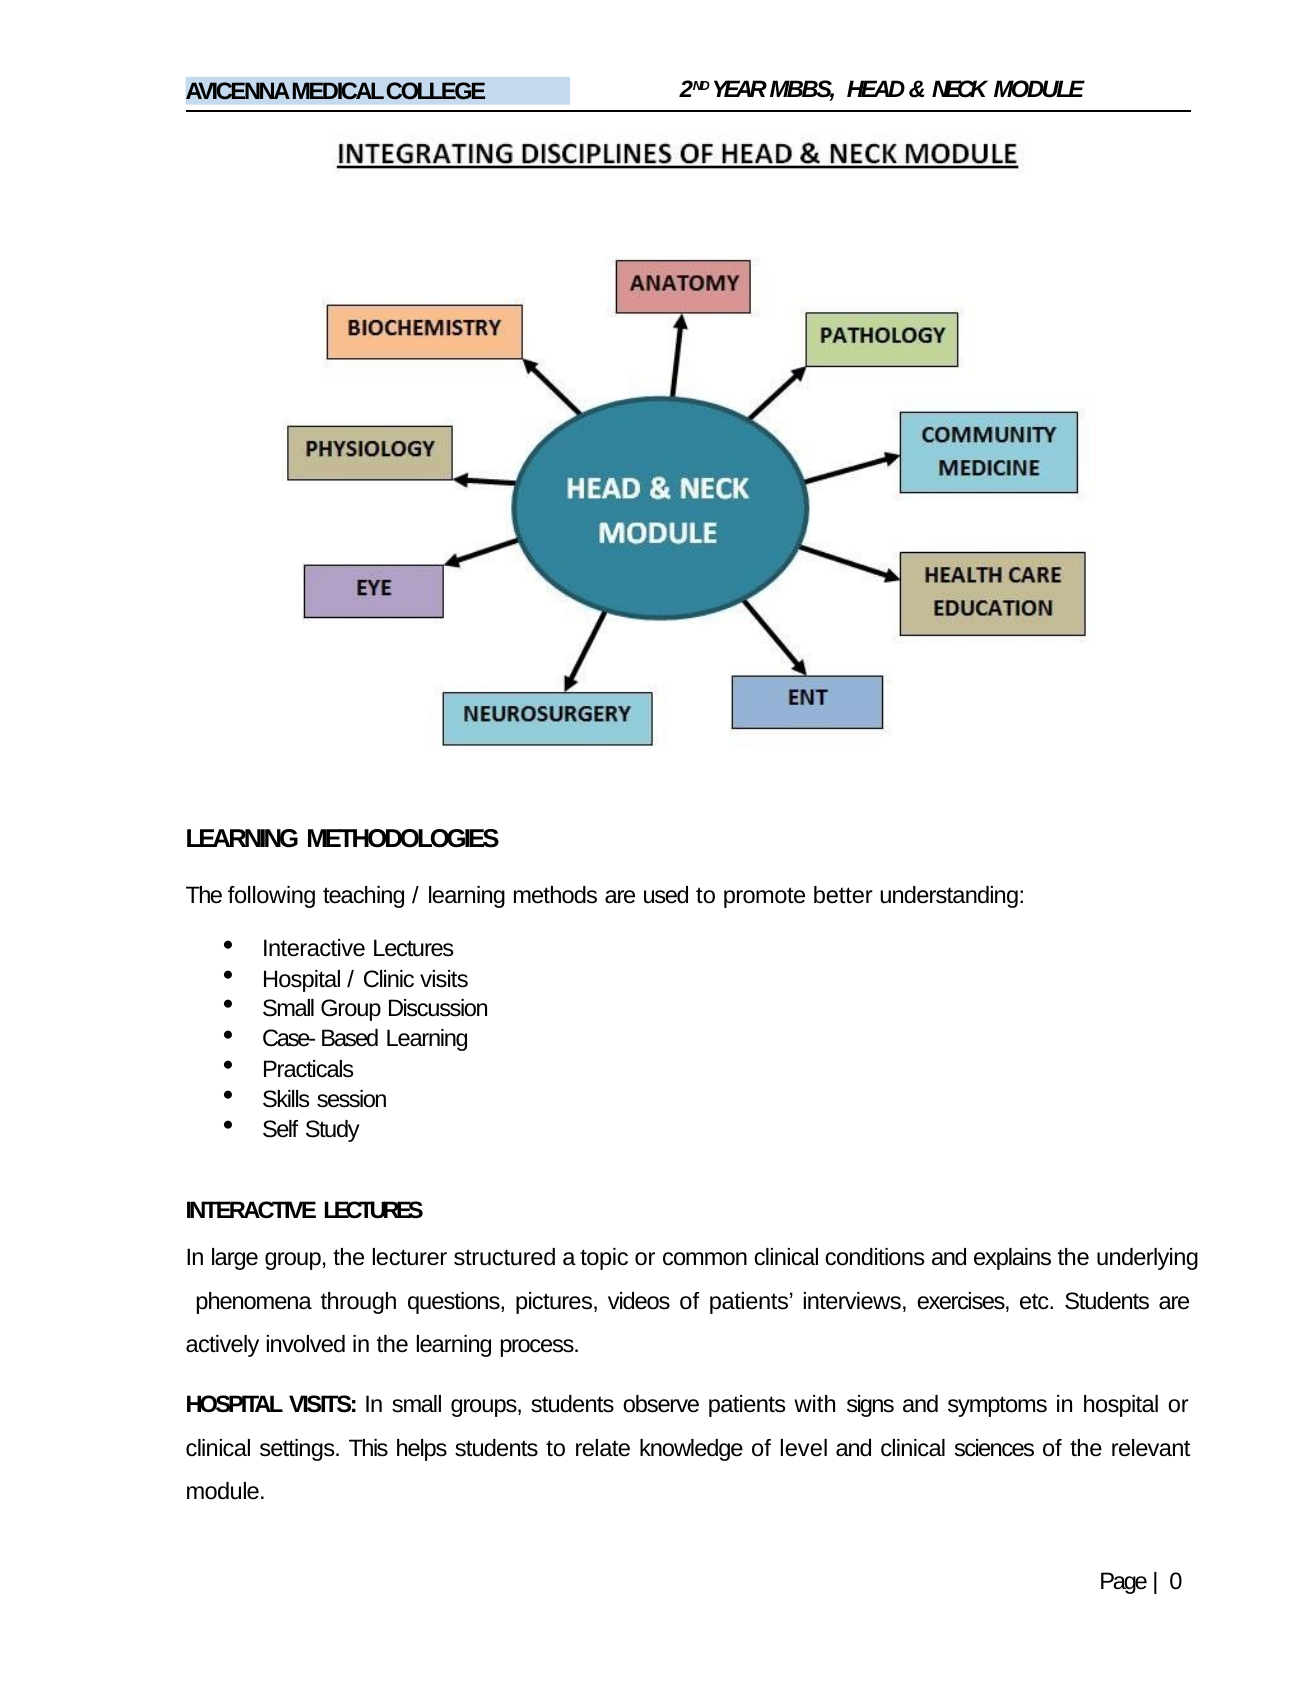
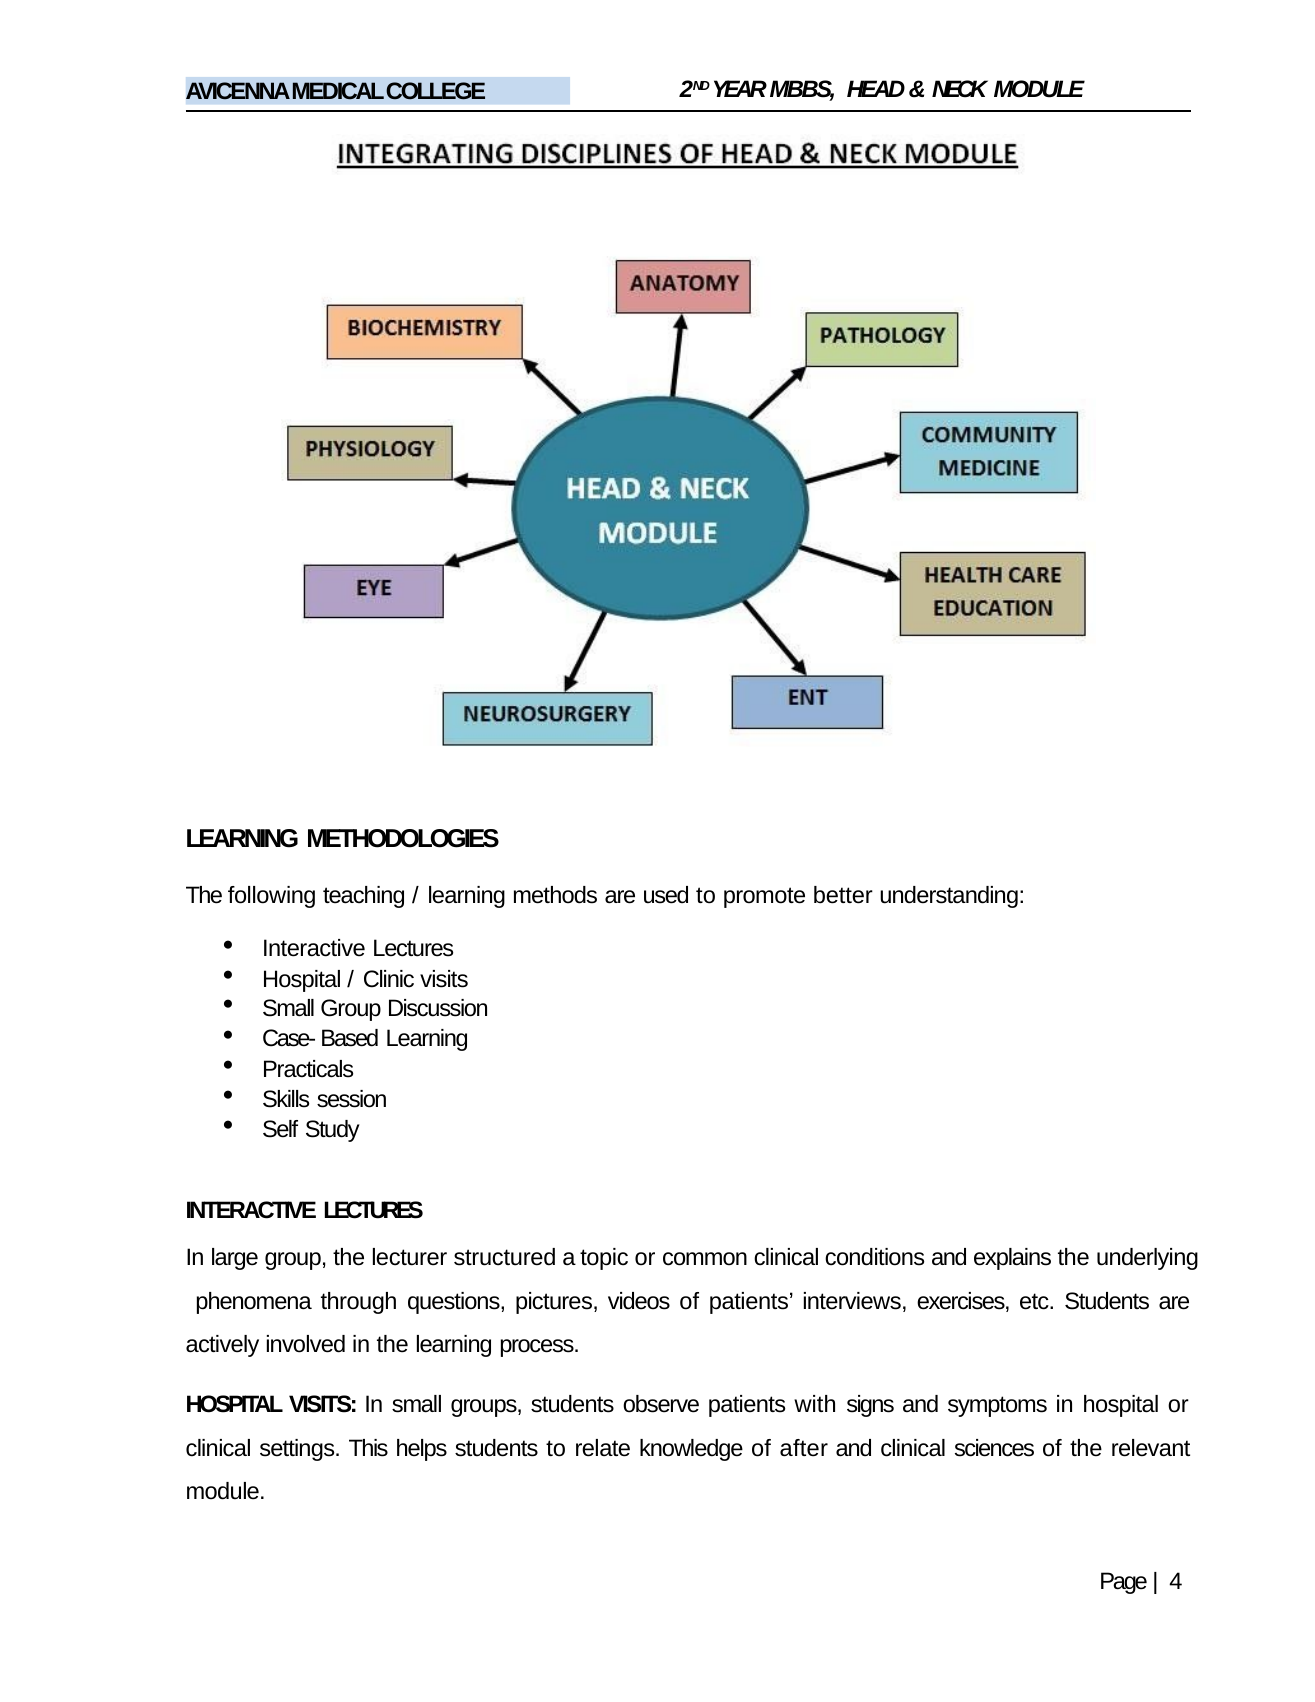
level: level -> after (804, 1448)
0: 0 -> 4 (1176, 1582)
